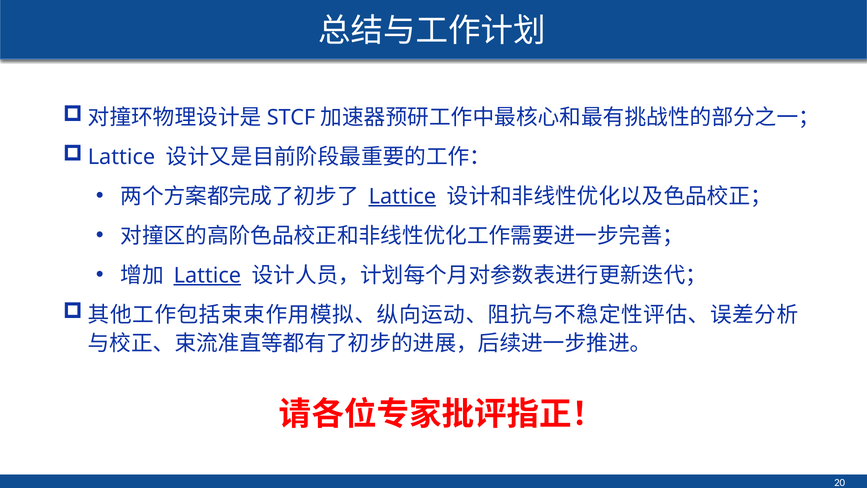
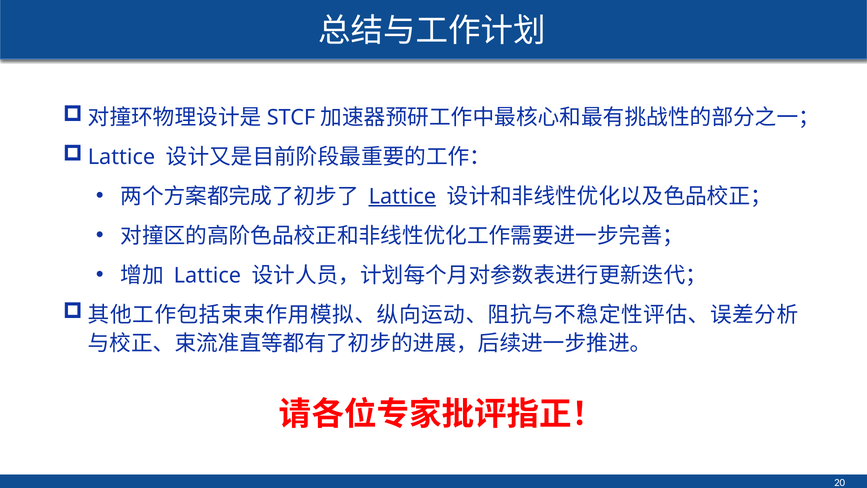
Lattice underline: present -> none (207, 275)
